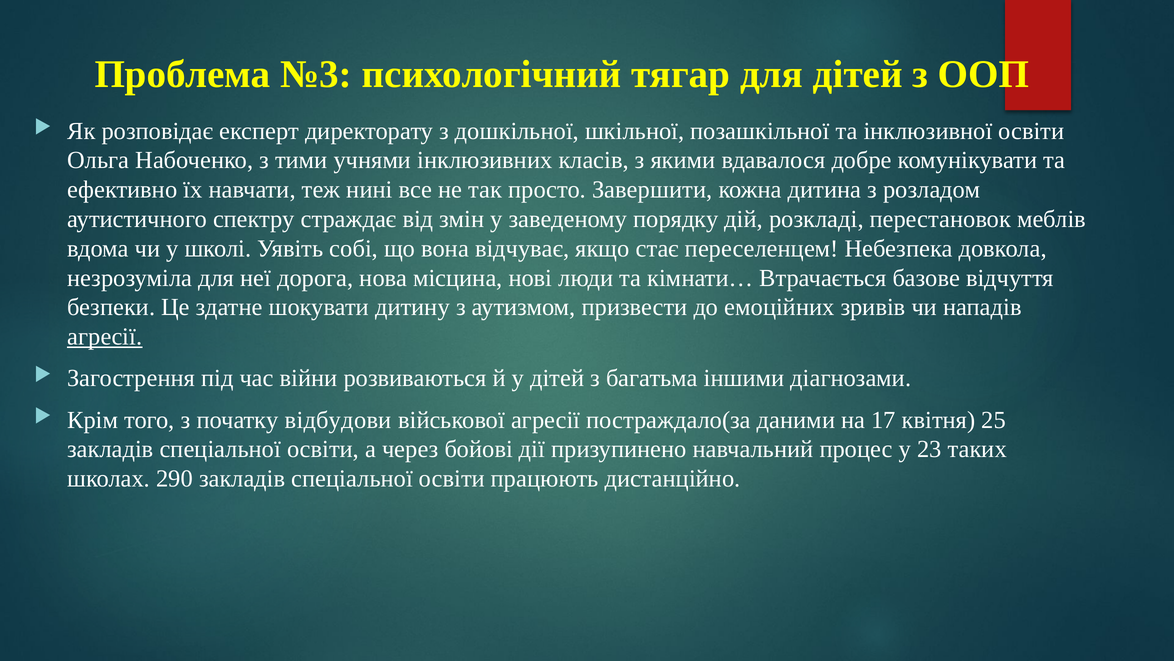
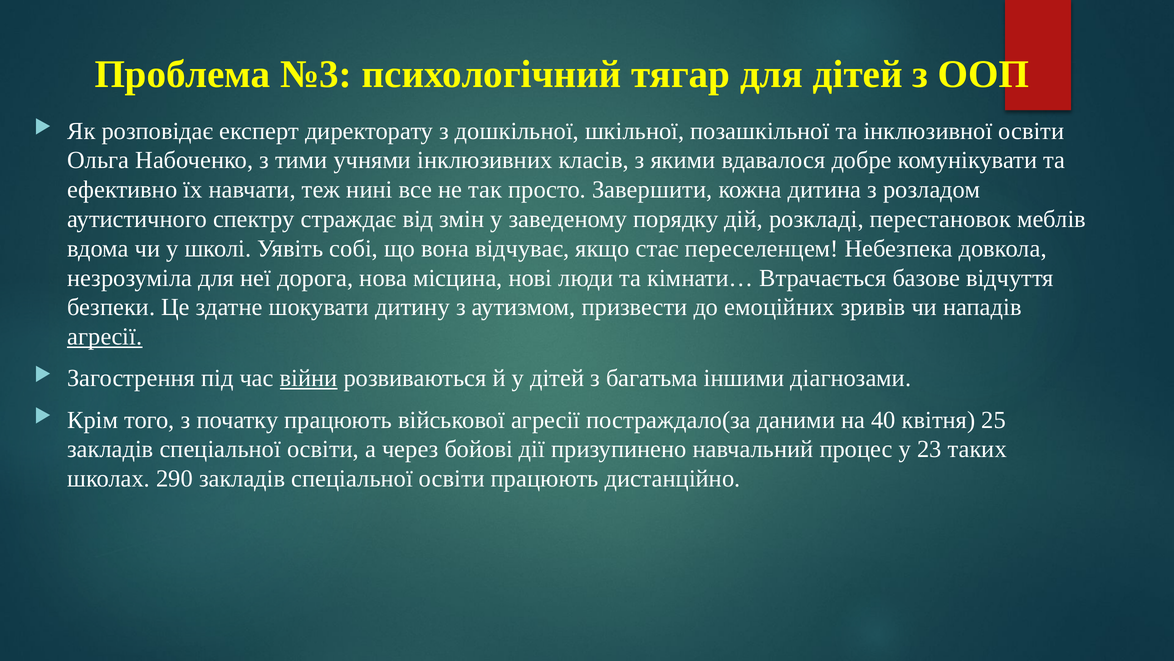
війни underline: none -> present (309, 378)
початку відбудови: відбудови -> працюють (338, 420)
17: 17 -> 40 (884, 420)
